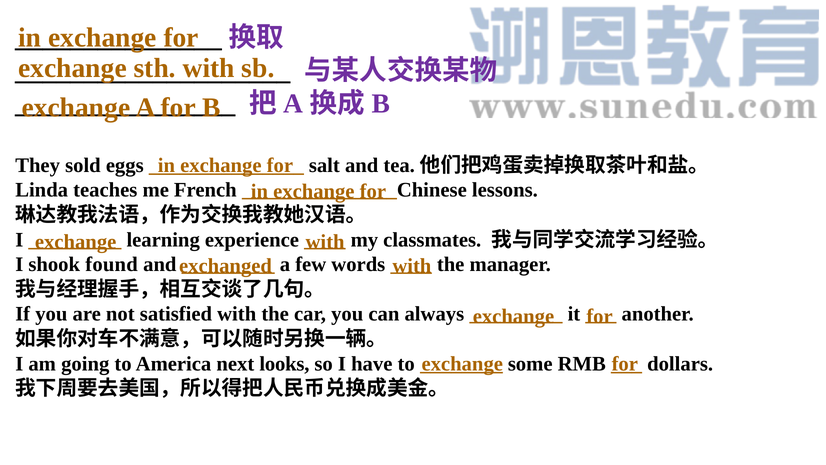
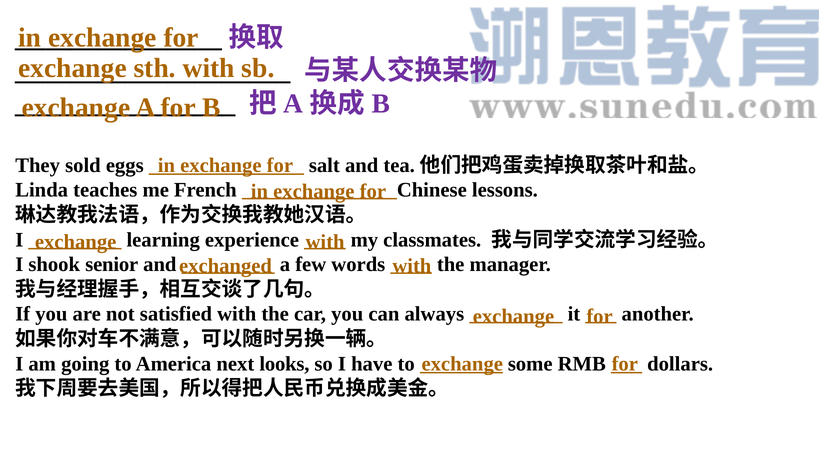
found: found -> senior (112, 264)
